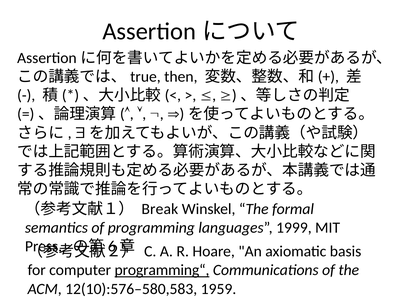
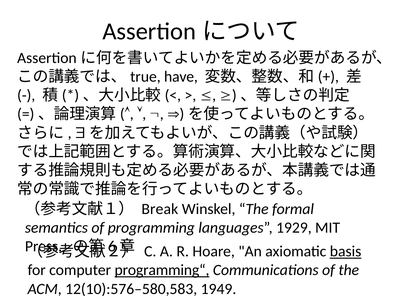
then: then -> have (181, 77)
1999: 1999 -> 1929 (294, 228)
basis underline: none -> present (346, 252)
1959: 1959 -> 1949 (219, 289)
